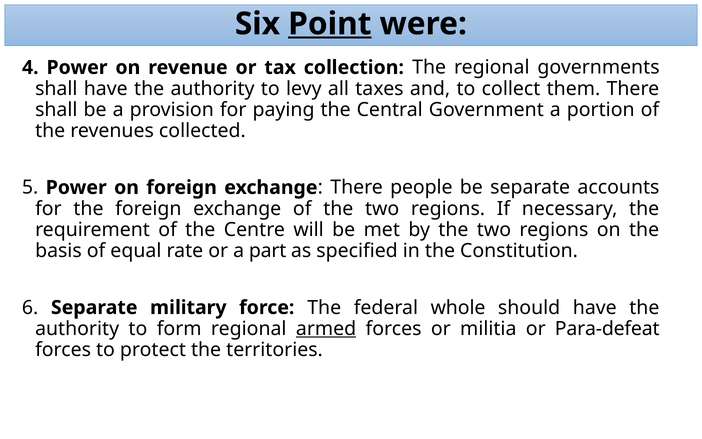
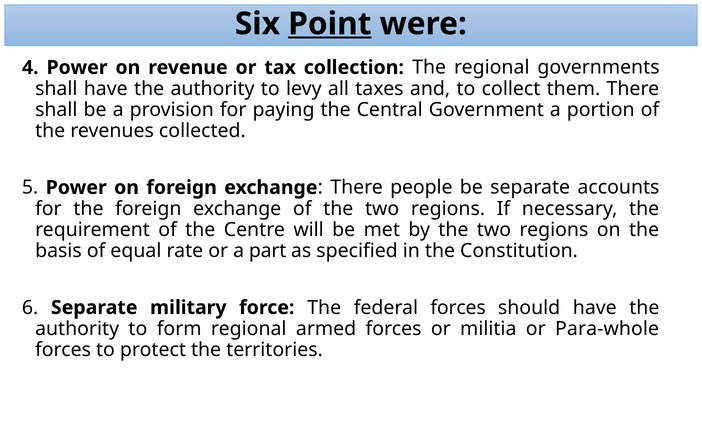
federal whole: whole -> forces (458, 307)
armed underline: present -> none (326, 328)
Para-defeat: Para-defeat -> Para-whole (607, 328)
